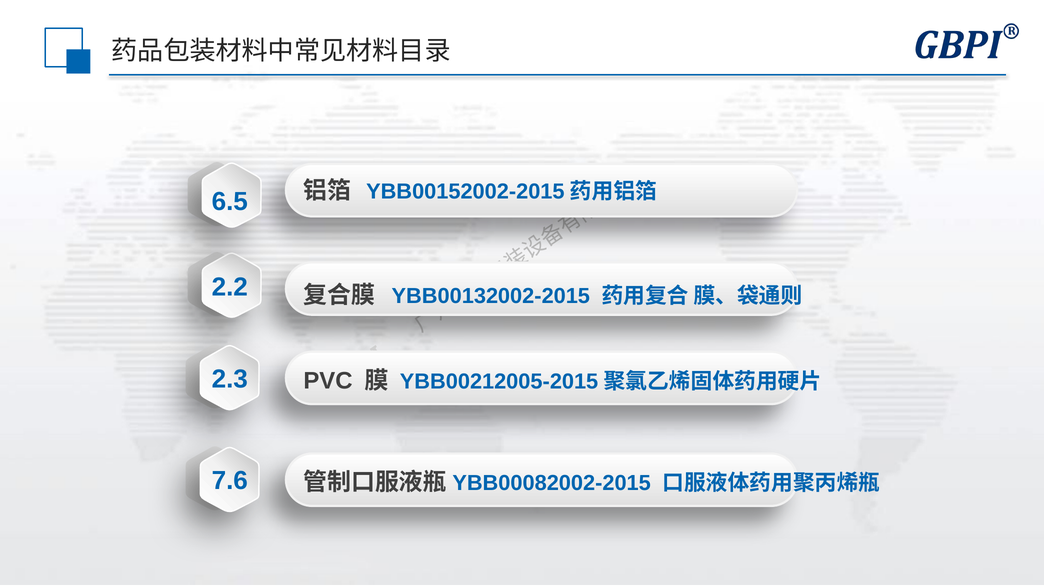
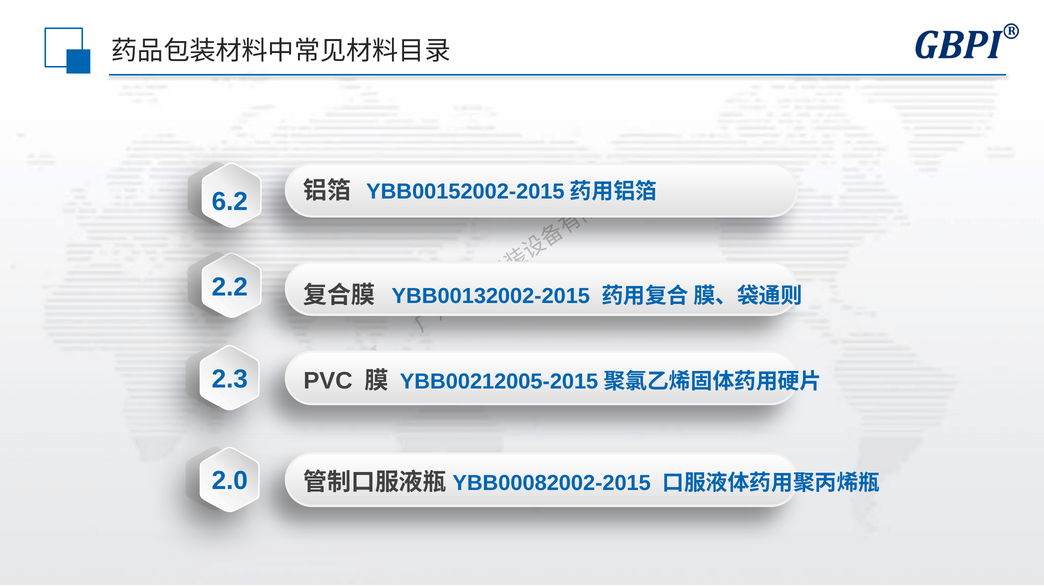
6.5: 6.5 -> 6.2 (230, 202)
7.6: 7.6 -> 2.0 (230, 481)
